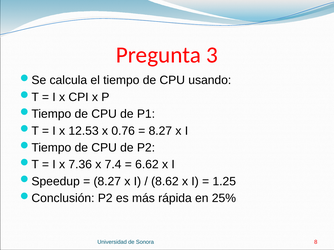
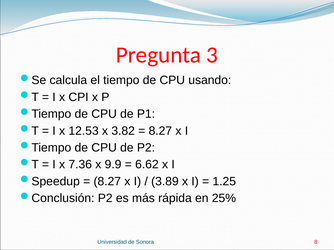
0.76: 0.76 -> 3.82 (123, 131)
7.4: 7.4 -> 9.9 (113, 165)
8.62: 8.62 -> 3.89 (165, 182)
